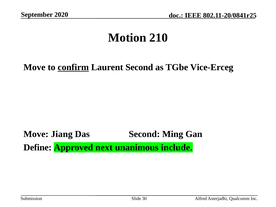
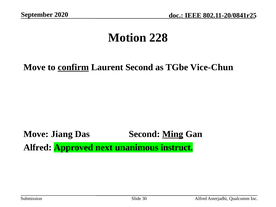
210: 210 -> 228 (159, 38)
Vice-Erceg: Vice-Erceg -> Vice-Chun (212, 67)
Ming underline: none -> present (173, 134)
Define: Define -> Alfred (38, 147)
include: include -> instruct (177, 147)
